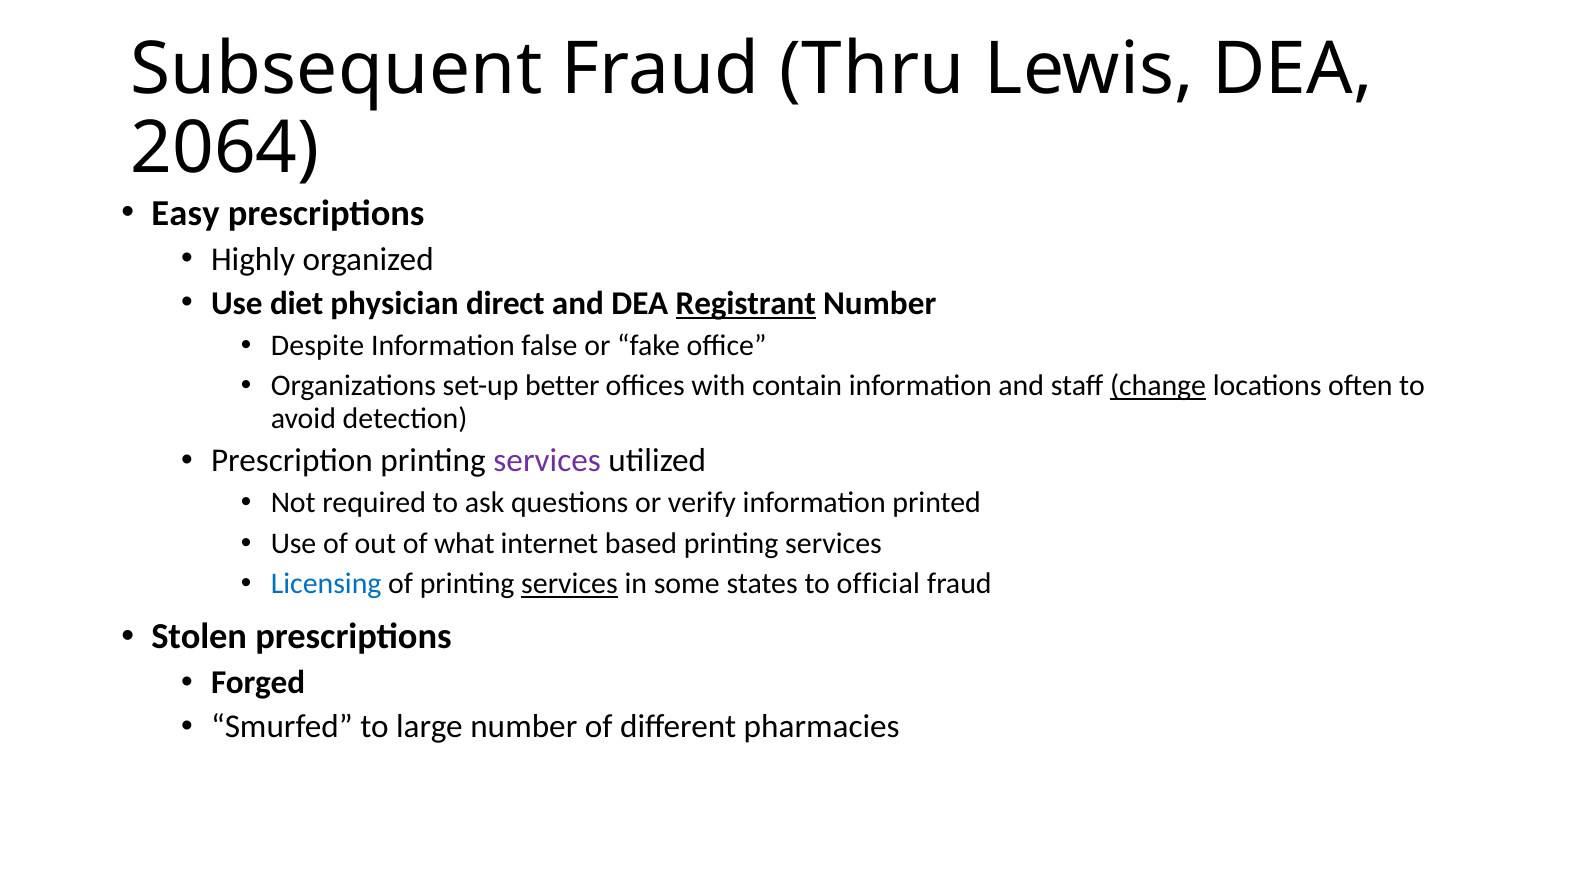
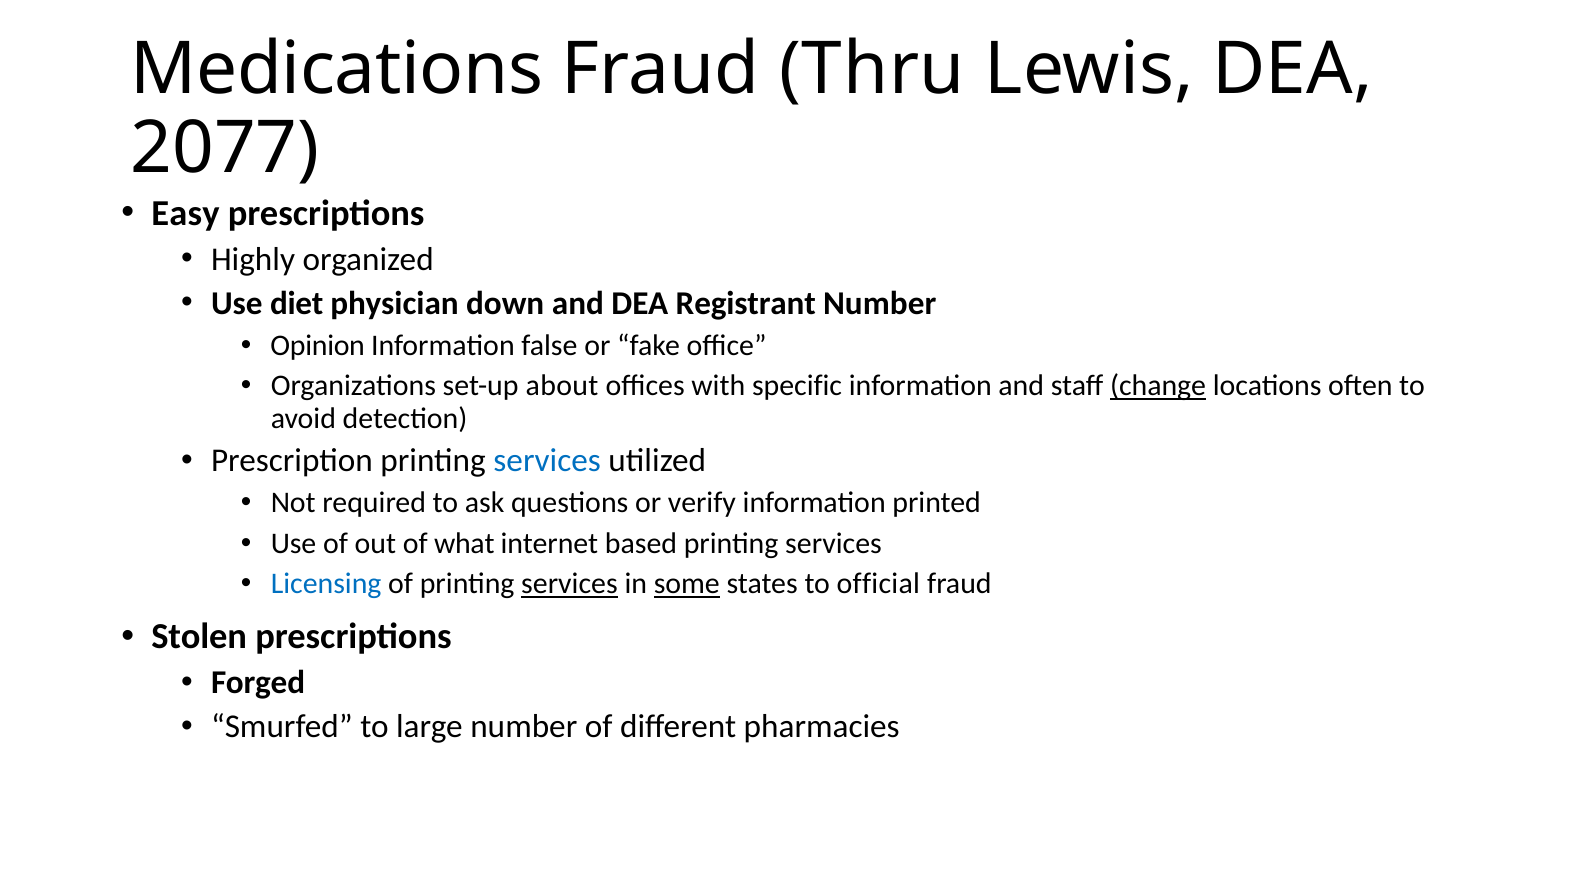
Subsequent: Subsequent -> Medications (337, 69)
2064: 2064 -> 2077 (225, 148)
direct: direct -> down (505, 303)
Registrant underline: present -> none (746, 303)
Despite: Despite -> Opinion (318, 346)
better: better -> about (562, 386)
contain: contain -> specific (797, 386)
services colour: purple -> blue (547, 461)
some underline: none -> present (687, 584)
